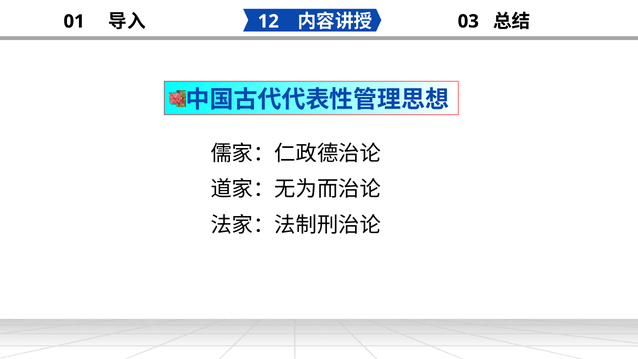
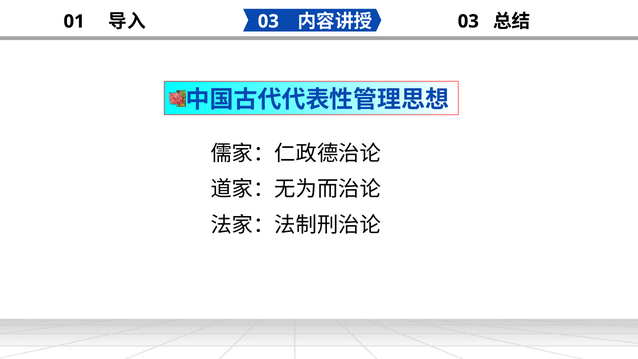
12: 12 -> 03 (268, 21)
